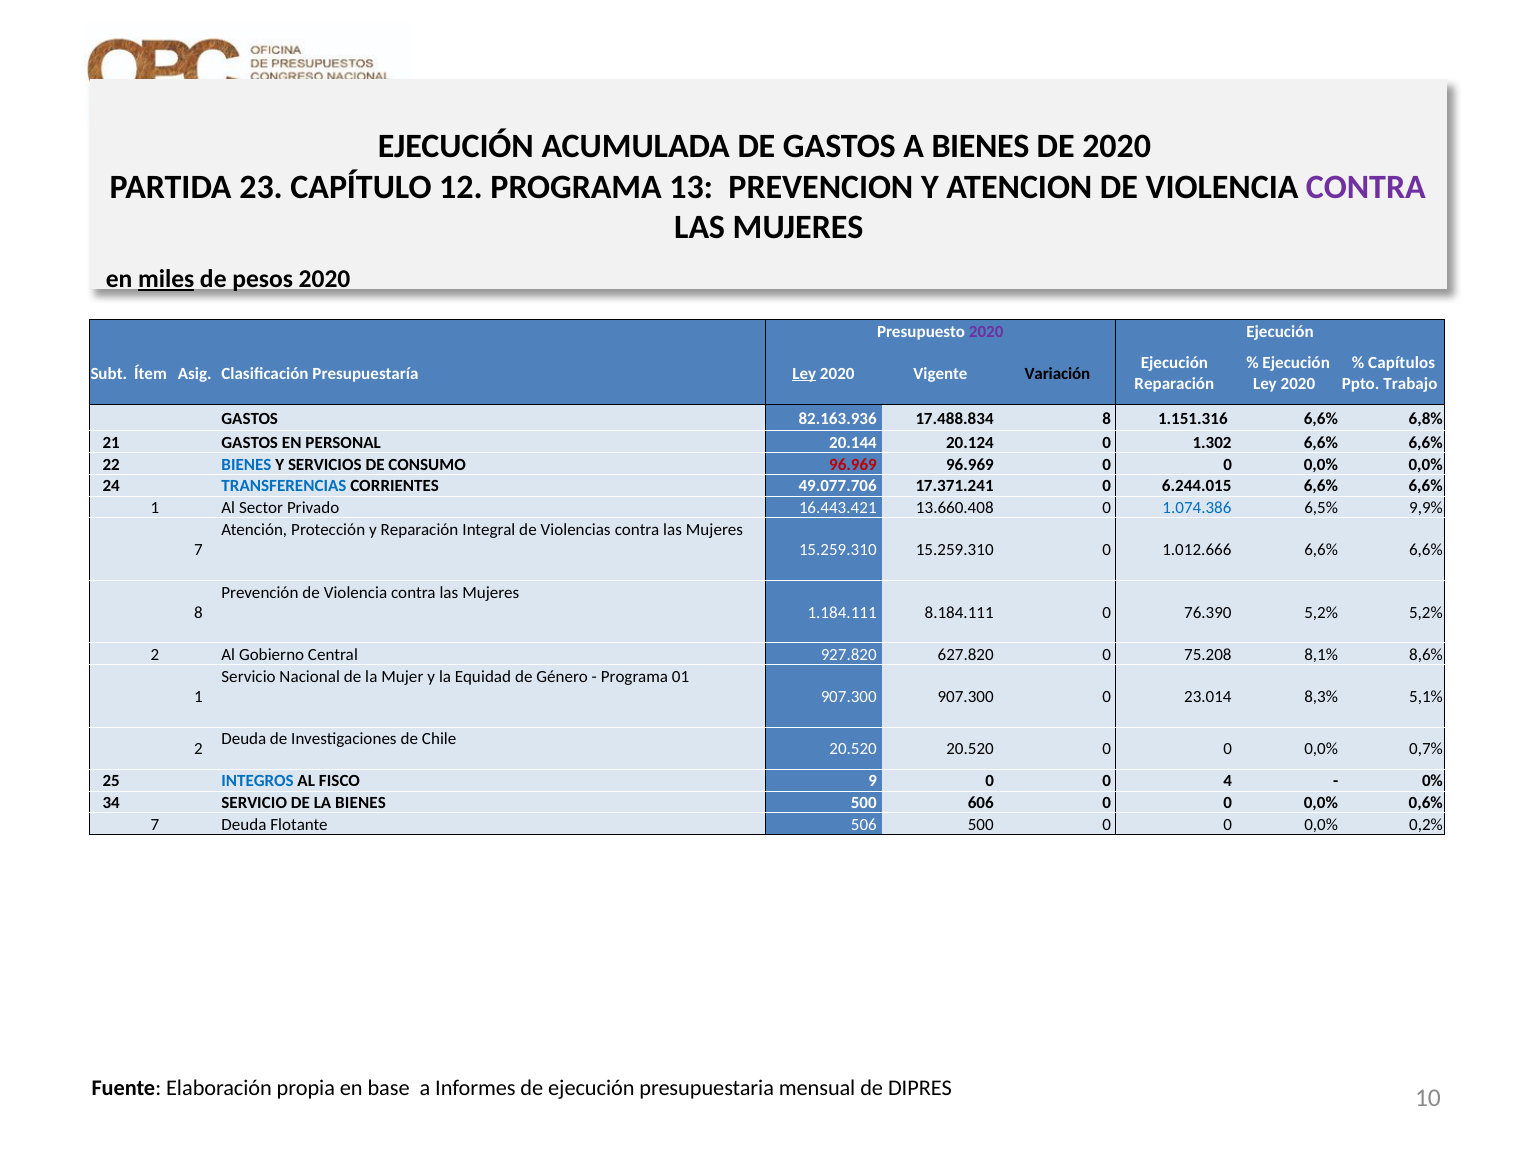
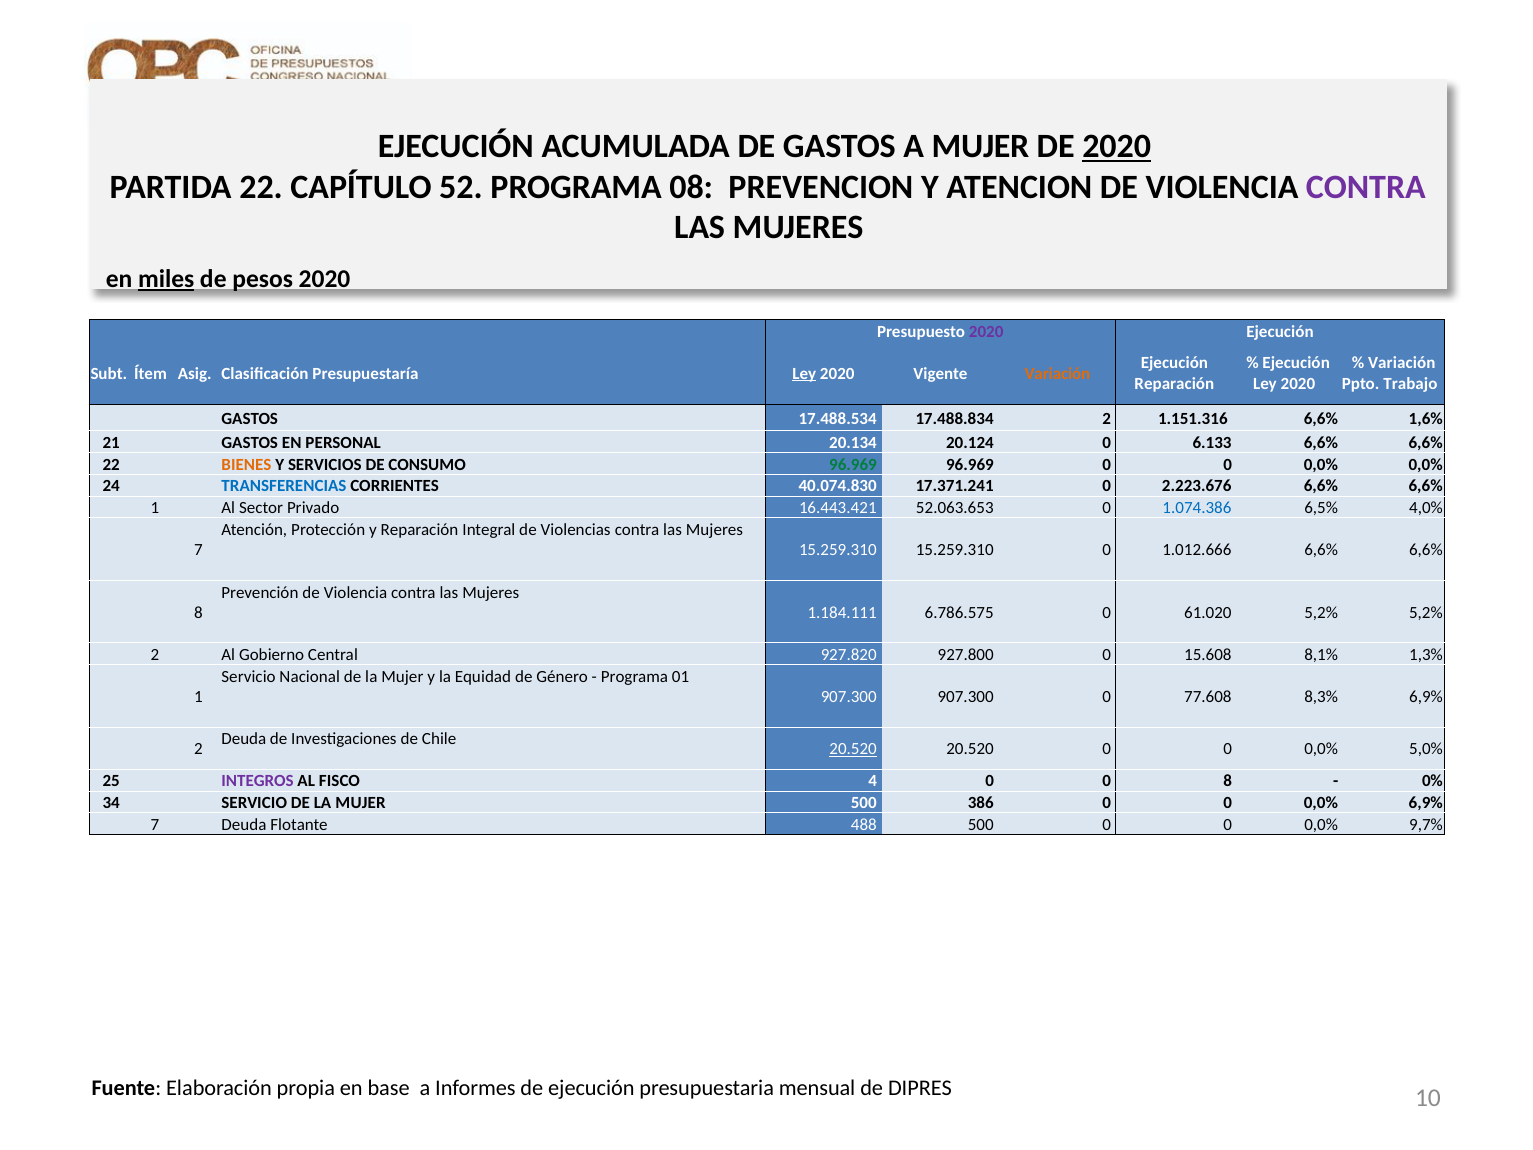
A BIENES: BIENES -> MUJER (981, 146)
2020 underline: none -> present (1117, 146)
PARTIDA 23: 23 -> 22 (261, 187)
12: 12 -> 52 (461, 187)
13: 13 -> 08 (691, 187)
Capítulos: Capítulos -> Variación (1402, 363)
Variación colour: black -> orange (1057, 374)
82.163.936: 82.163.936 -> 17.488.534 (838, 418)
17.488.834 8: 8 -> 2 (1107, 418)
6,8%: 6,8% -> 1,6% (1426, 418)
20.144: 20.144 -> 20.134 (853, 443)
1.302: 1.302 -> 6.133 (1212, 443)
BIENES colour: blue -> orange (246, 465)
96.969 colour: red -> green (853, 465)
49.077.706: 49.077.706 -> 40.074.830 (838, 486)
6.244.015: 6.244.015 -> 2.223.676 (1197, 486)
13.660.408: 13.660.408 -> 52.063.653 (955, 508)
9,9%: 9,9% -> 4,0% (1426, 508)
8.184.111: 8.184.111 -> 6.786.575 (959, 612)
76.390: 76.390 -> 61.020 (1208, 612)
627.820: 627.820 -> 927.800 (966, 655)
75.208: 75.208 -> 15.608 (1208, 655)
8,6%: 8,6% -> 1,3% (1426, 655)
23.014: 23.014 -> 77.608 (1208, 697)
8,3% 5,1%: 5,1% -> 6,9% (1426, 697)
20.520 underline: none -> present (853, 749)
0,7%: 0,7% -> 5,0% (1426, 749)
INTEGROS colour: blue -> purple (258, 781)
9: 9 -> 4 (873, 781)
0 4: 4 -> 8 (1228, 781)
SERVICIO DE LA BIENES: BIENES -> MUJER (361, 803)
606: 606 -> 386 (981, 803)
0,0% 0,6%: 0,6% -> 6,9% (1426, 803)
506: 506 -> 488 (864, 825)
0,2%: 0,2% -> 9,7% (1426, 825)
